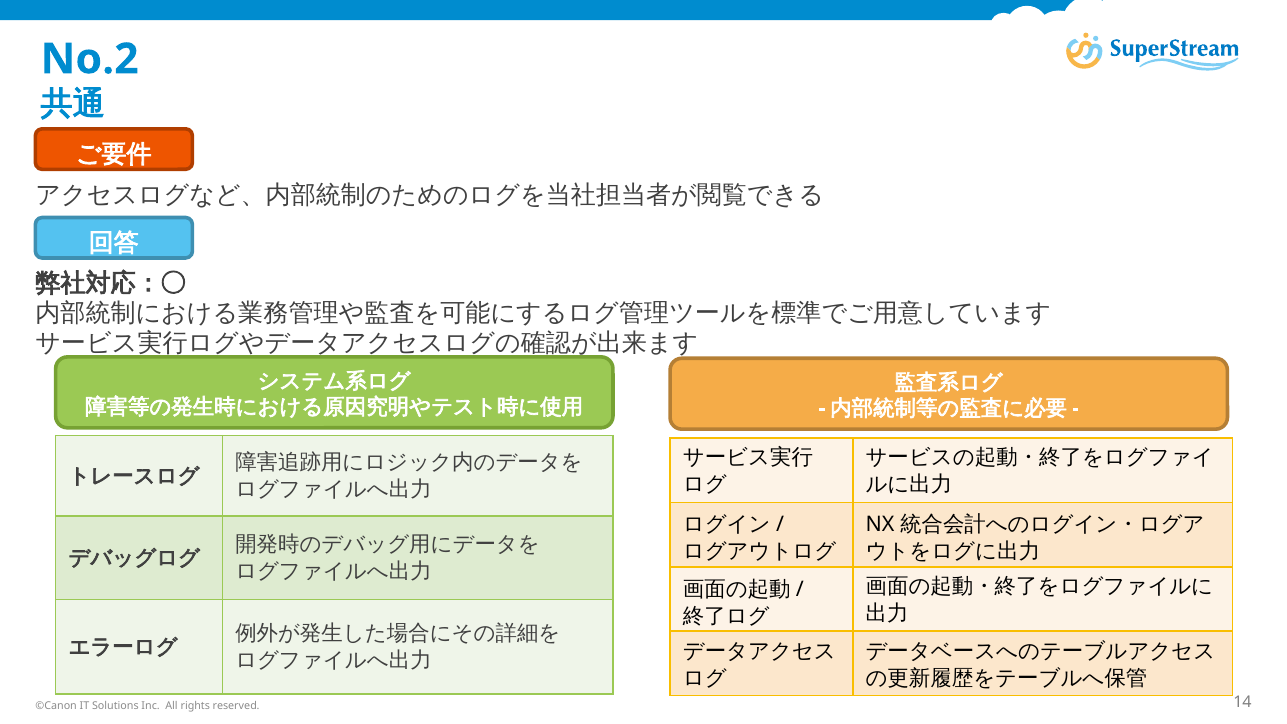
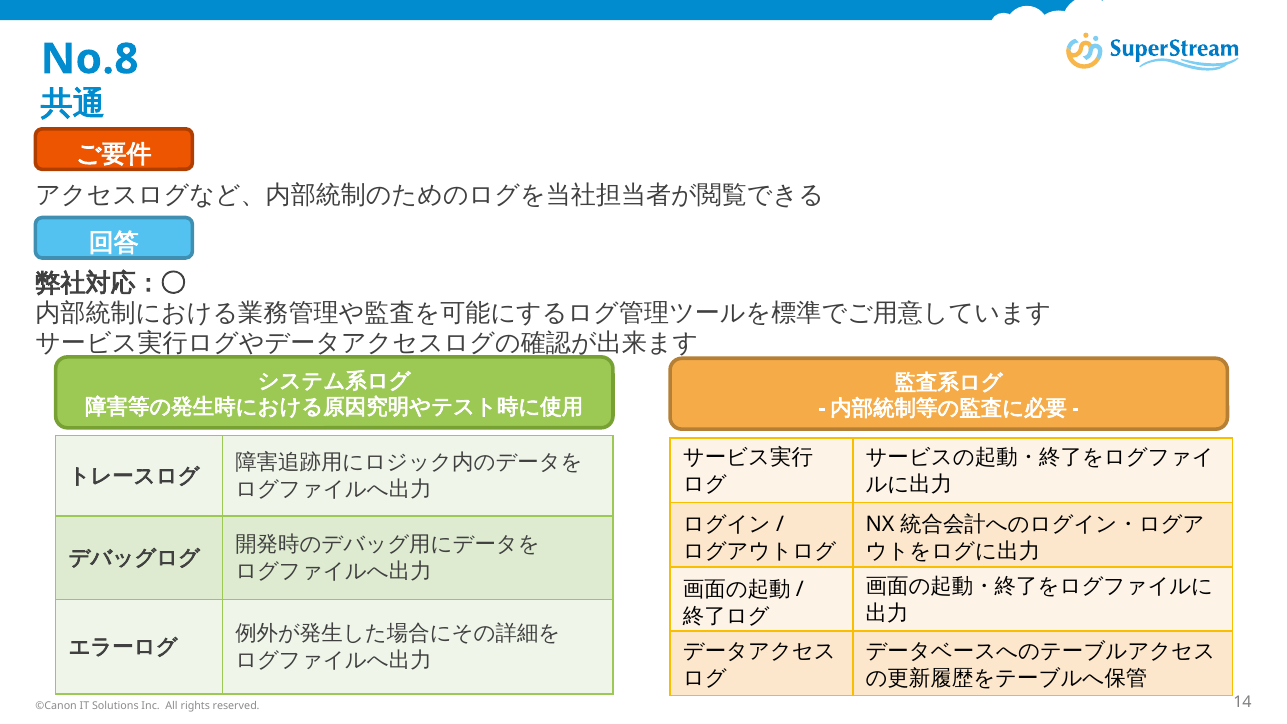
No.2: No.2 -> No.8 (90, 59)
